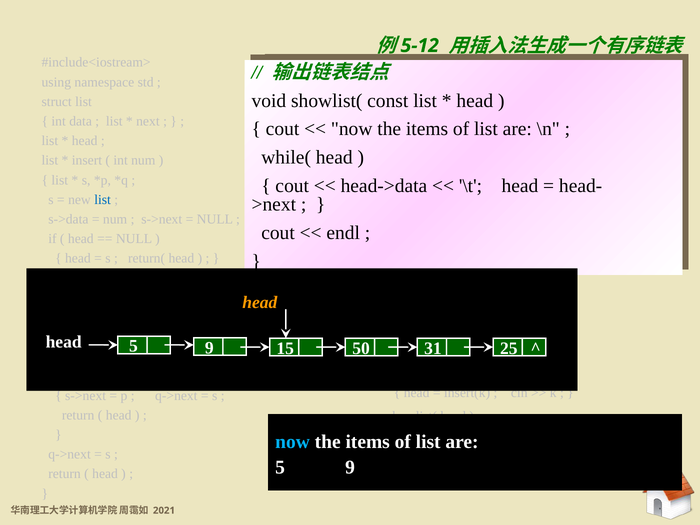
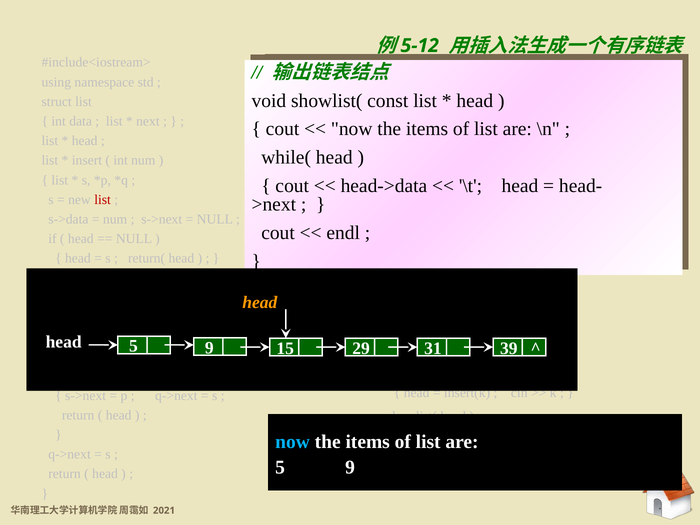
list colour: blue -> red (103, 200)
50: 50 -> 29 (361, 348)
25: 25 -> 39 (509, 348)
